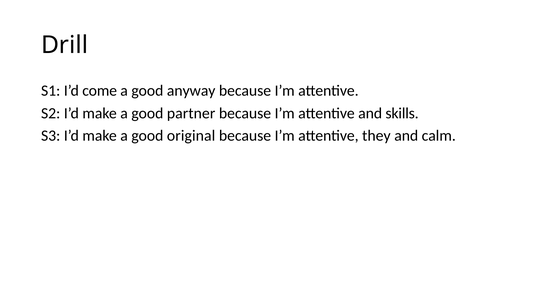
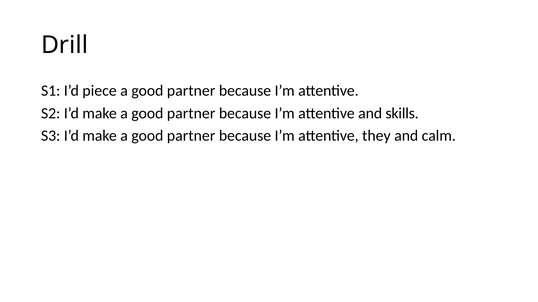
come: come -> piece (100, 91)
anyway: anyway -> partner (191, 91)
original: original -> partner (191, 136)
